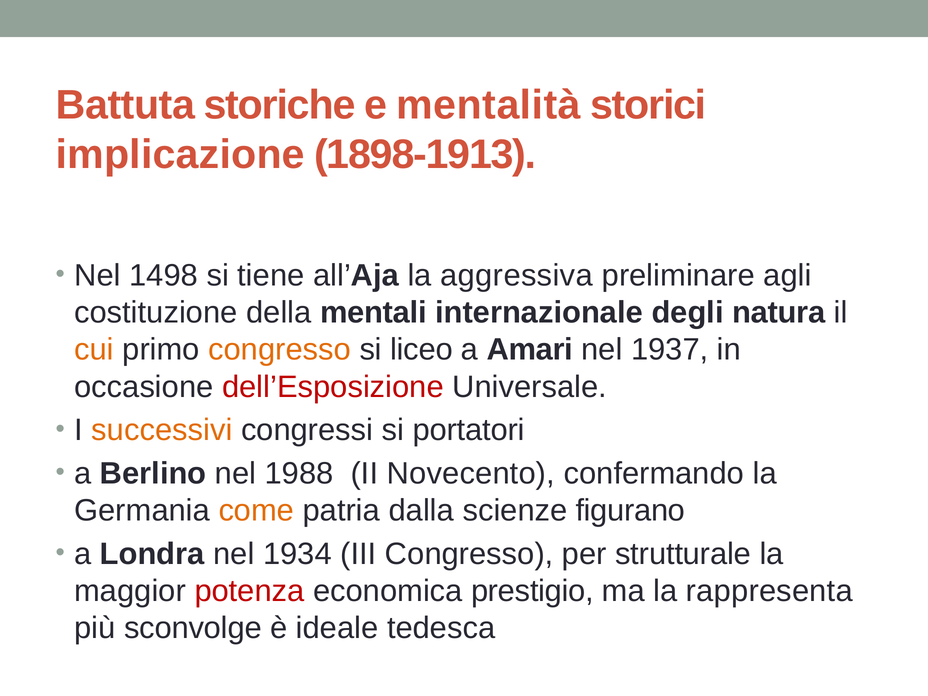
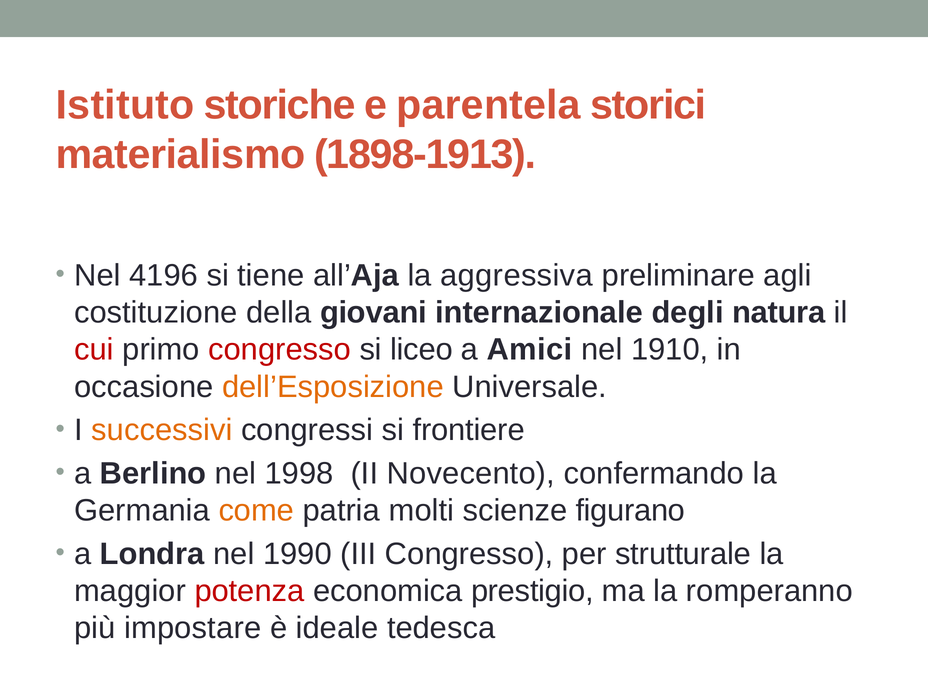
Battuta: Battuta -> Istituto (125, 105)
mentalità: mentalità -> parentela (489, 105)
implicazione: implicazione -> materialismo (181, 154)
1498: 1498 -> 4196 (164, 275)
mentali: mentali -> giovani (373, 313)
cui colour: orange -> red (94, 350)
congresso colour: orange -> red (280, 350)
Amari: Amari -> Amici (530, 350)
1937: 1937 -> 1910 (670, 350)
dell’Esposizione colour: red -> orange (333, 387)
portatori: portatori -> frontiere (469, 430)
1988: 1988 -> 1998 (299, 473)
dalla: dalla -> molti (421, 511)
1934: 1934 -> 1990 (297, 554)
rappresenta: rappresenta -> romperanno (769, 591)
sconvolge: sconvolge -> impostare (193, 628)
